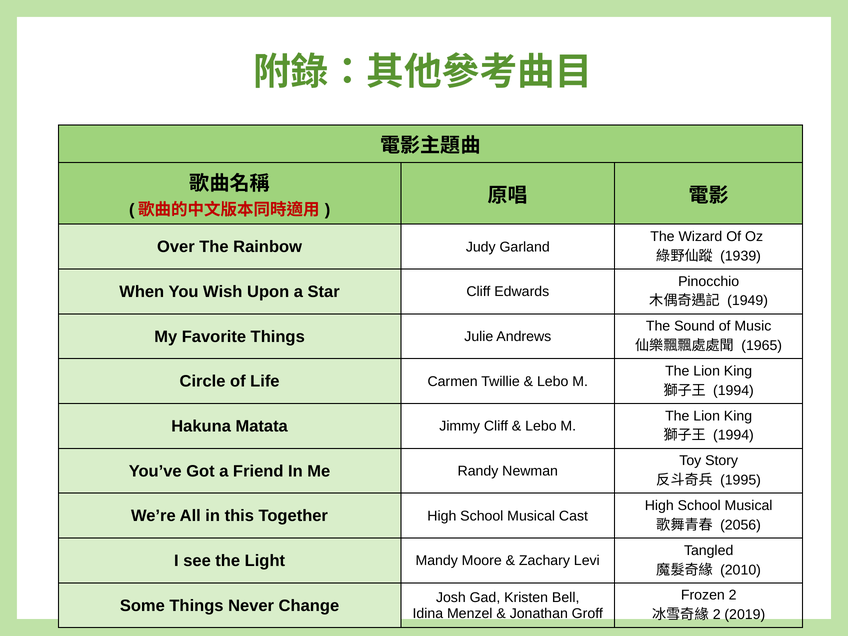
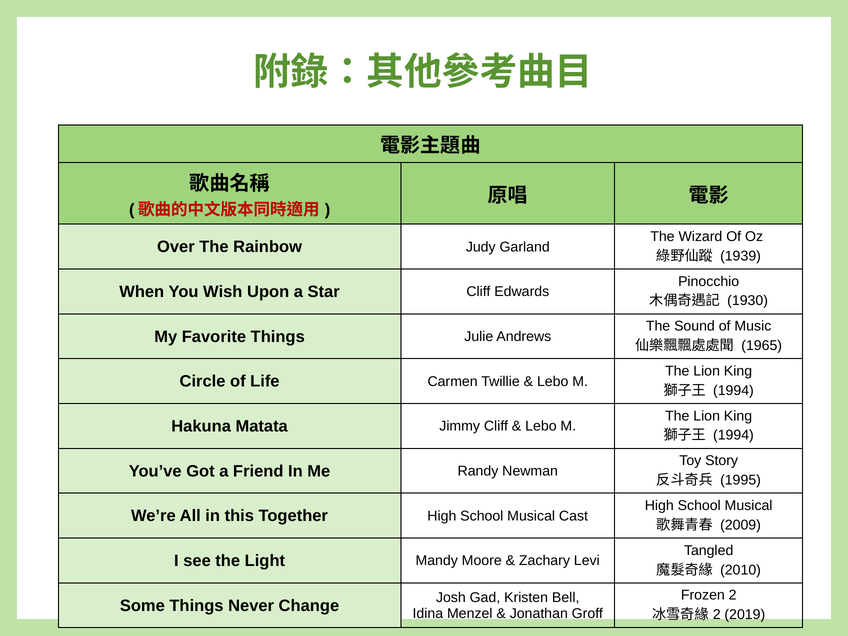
1949: 1949 -> 1930 (748, 301)
2056: 2056 -> 2009 (741, 525)
